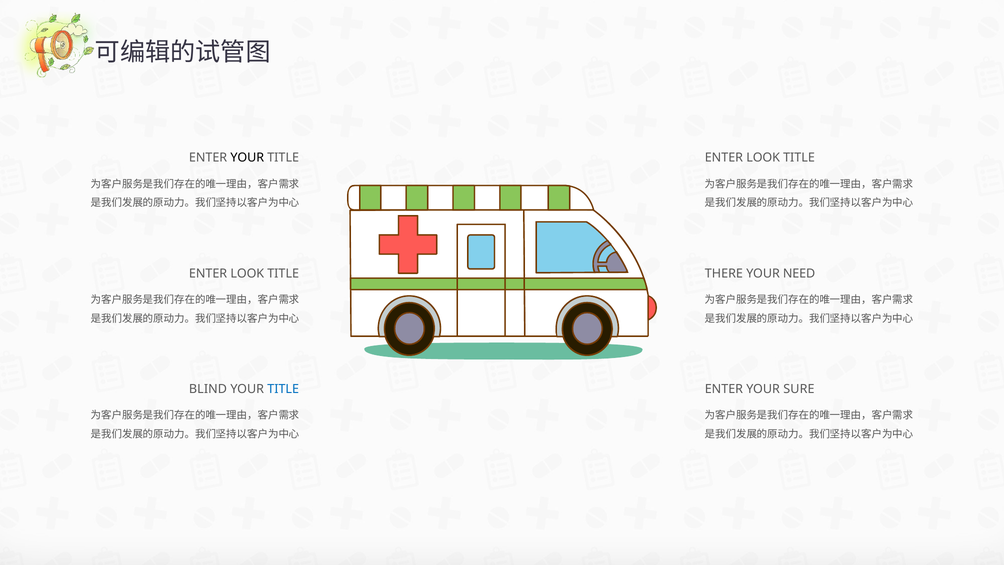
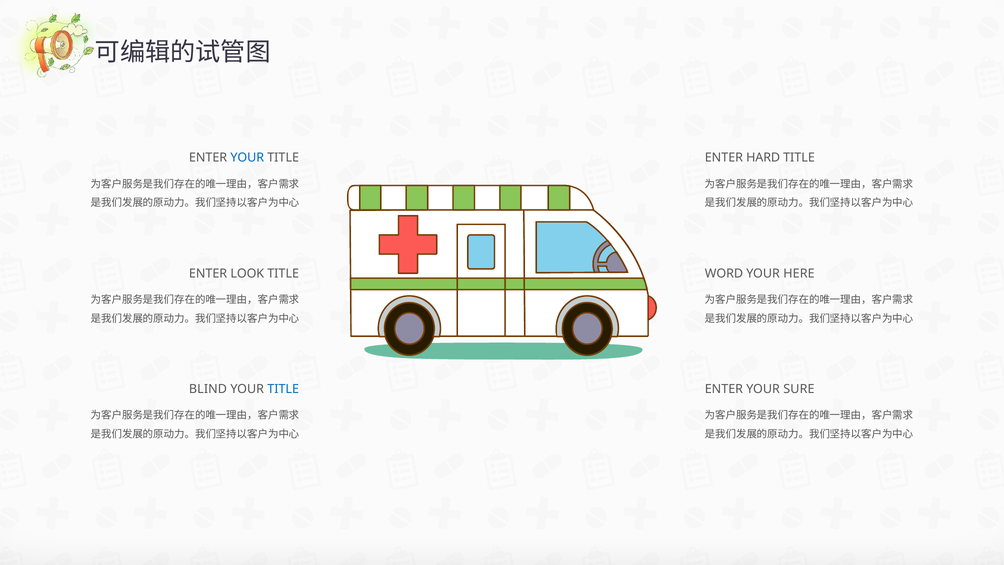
YOUR colour: black -> blue (247, 158)
LOOK: LOOK -> HARD (763, 158)
THERE: THERE -> WORD (724, 273)
NEED: NEED -> HERE (799, 273)
